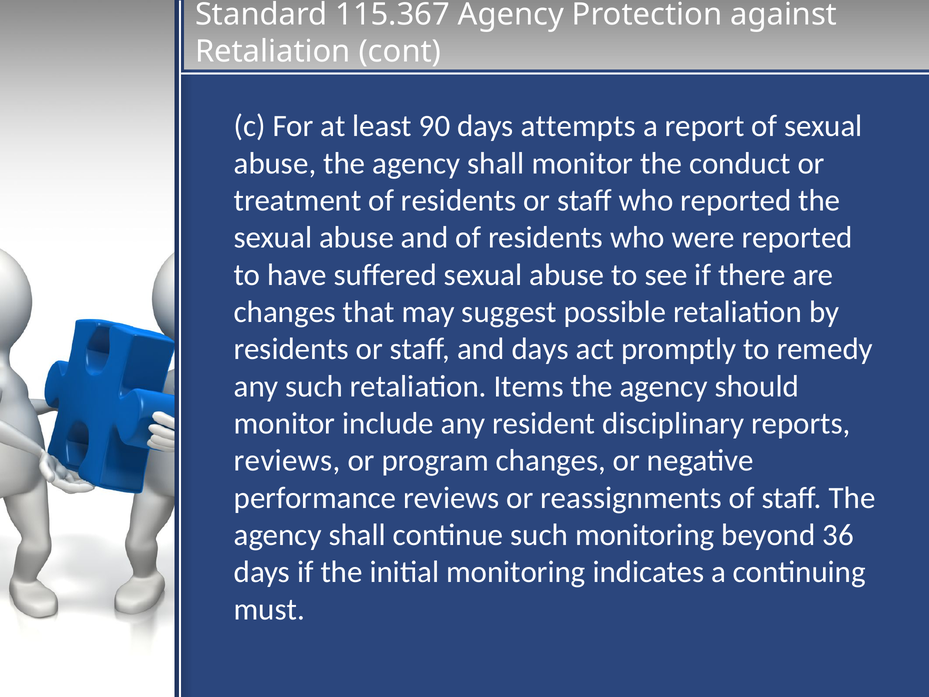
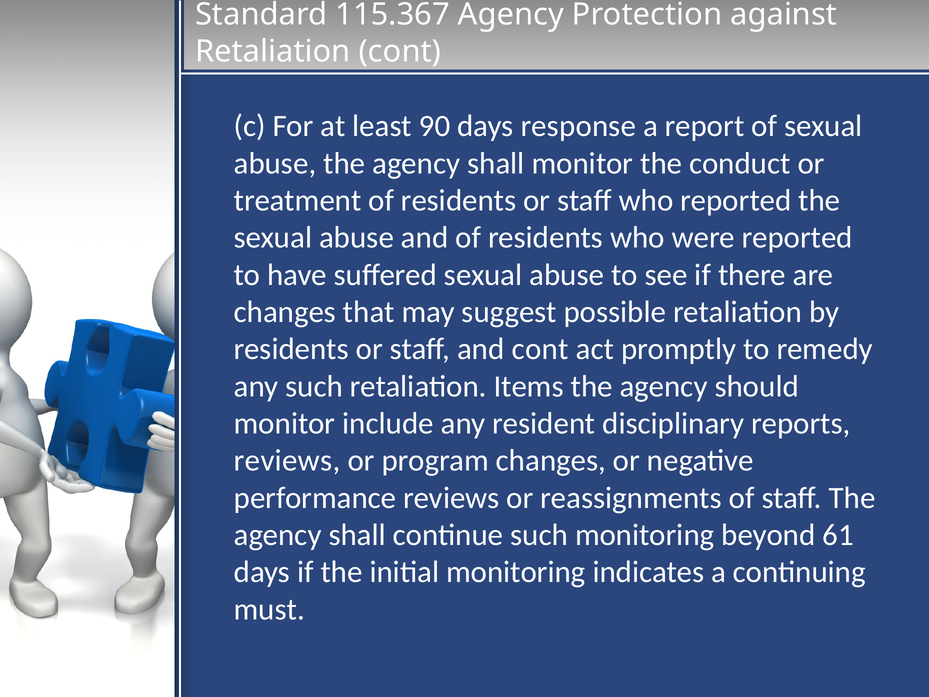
attempts: attempts -> response (578, 126)
and days: days -> cont (540, 349)
36: 36 -> 61 (838, 535)
